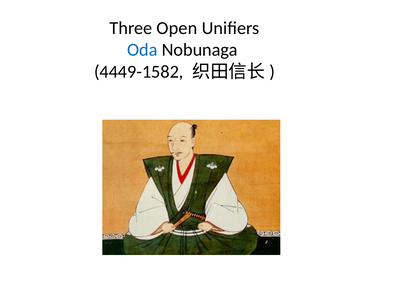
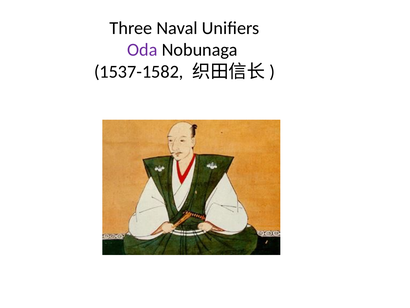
Open: Open -> Naval (177, 28)
Oda colour: blue -> purple (142, 50)
4449-1582: 4449-1582 -> 1537-1582 (139, 72)
